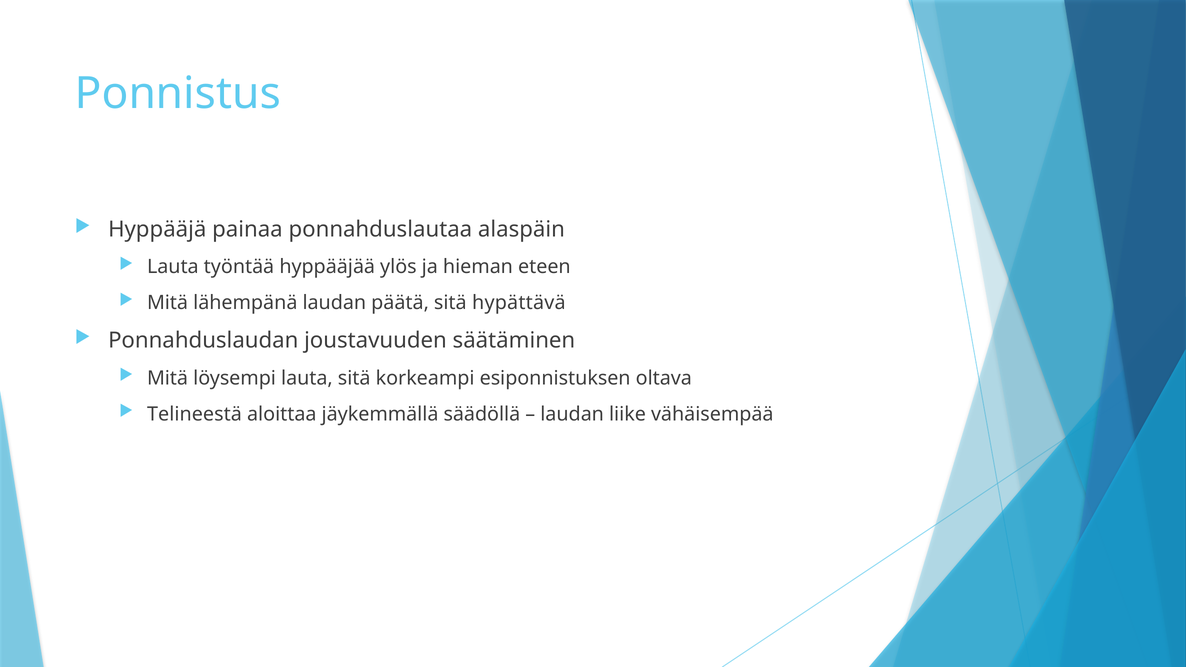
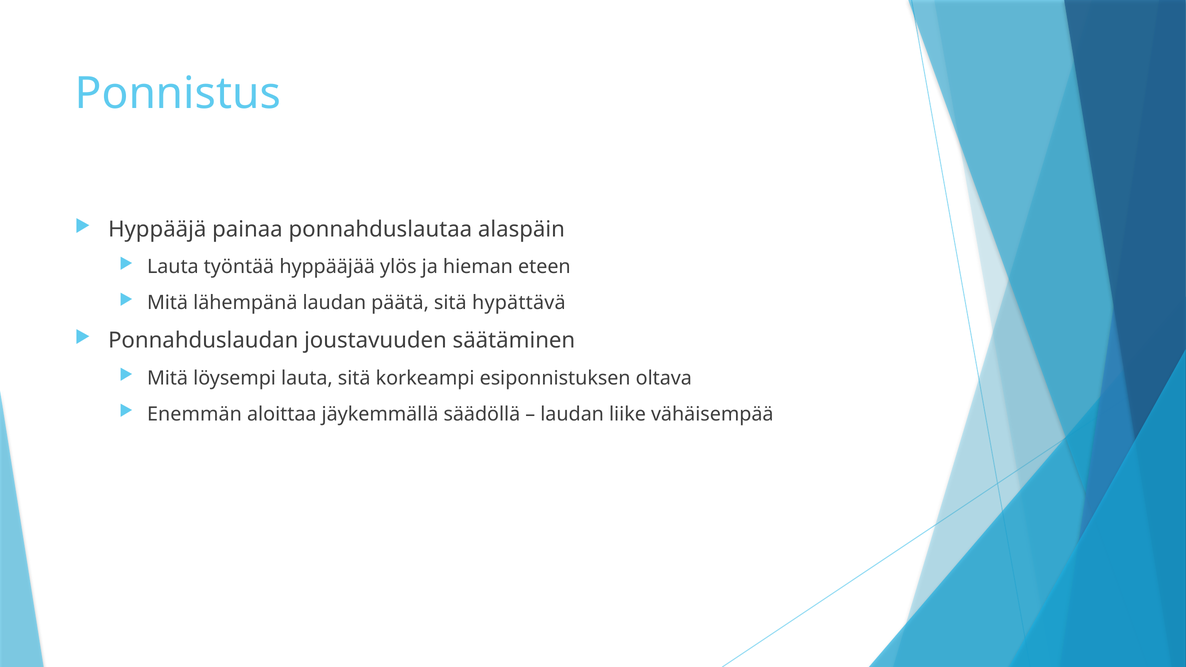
Telineestä: Telineestä -> Enemmän (194, 414)
